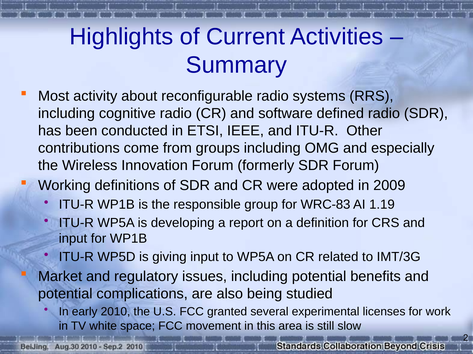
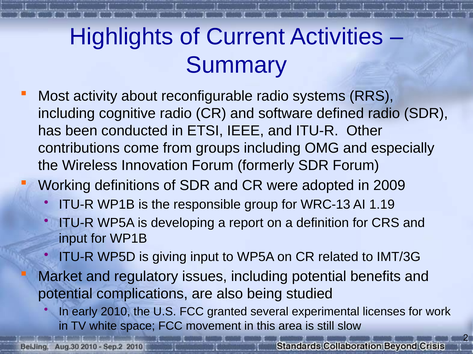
WRC-83: WRC-83 -> WRC-13 (325, 205)
